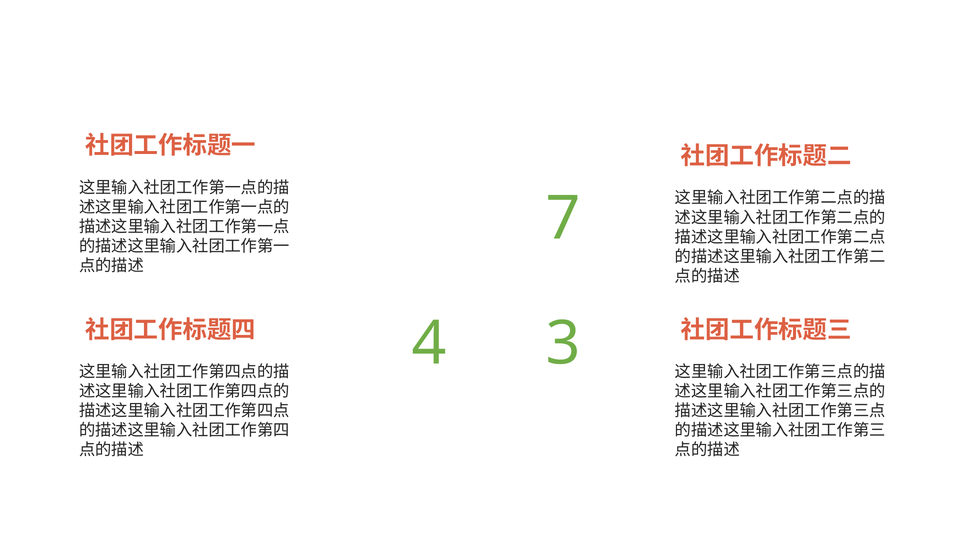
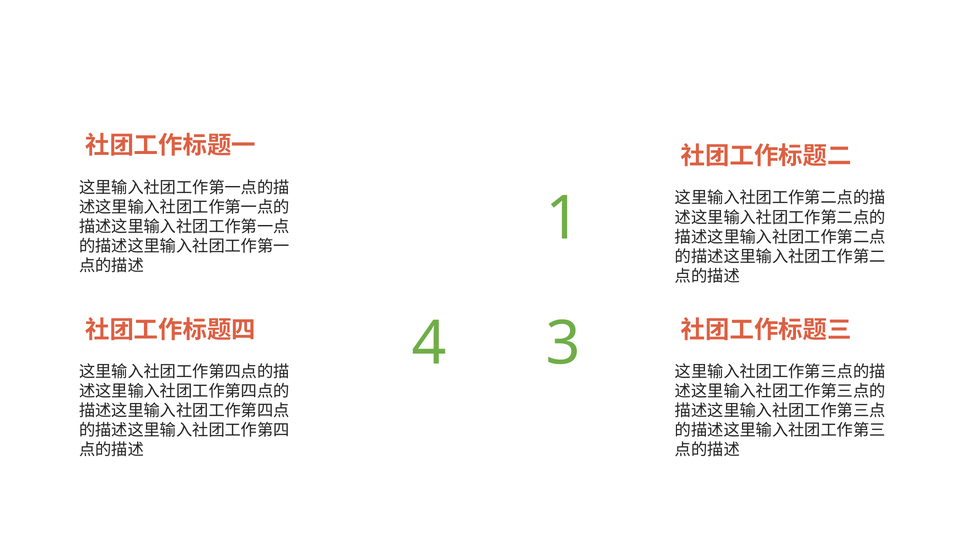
1 7: 7 -> 1 (563, 218)
